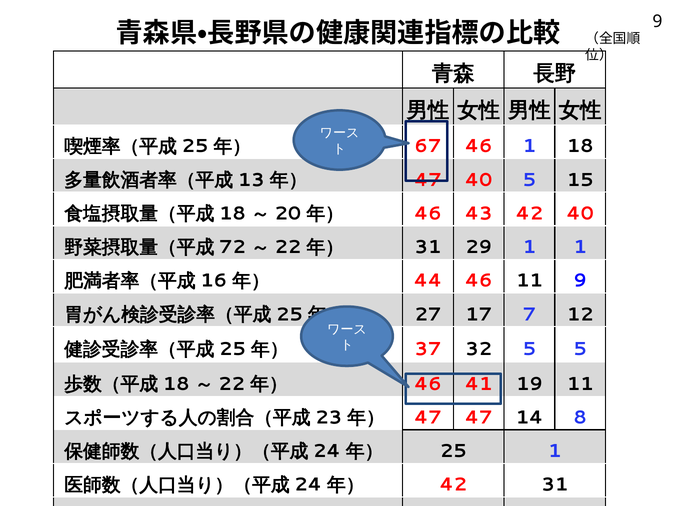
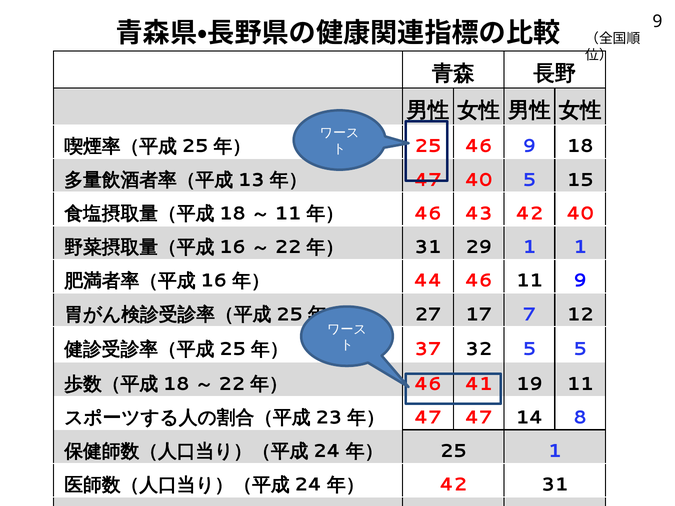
67: 67 -> 25 (428, 146)
46 1: 1 -> 9 (529, 146)
20: 20 -> 11 (288, 214)
72: 72 -> 16 (232, 247)
